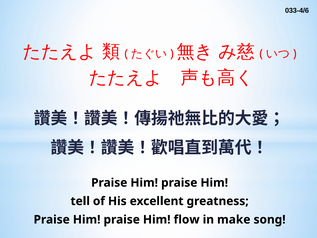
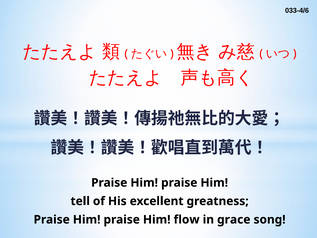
make: make -> grace (234, 219)
